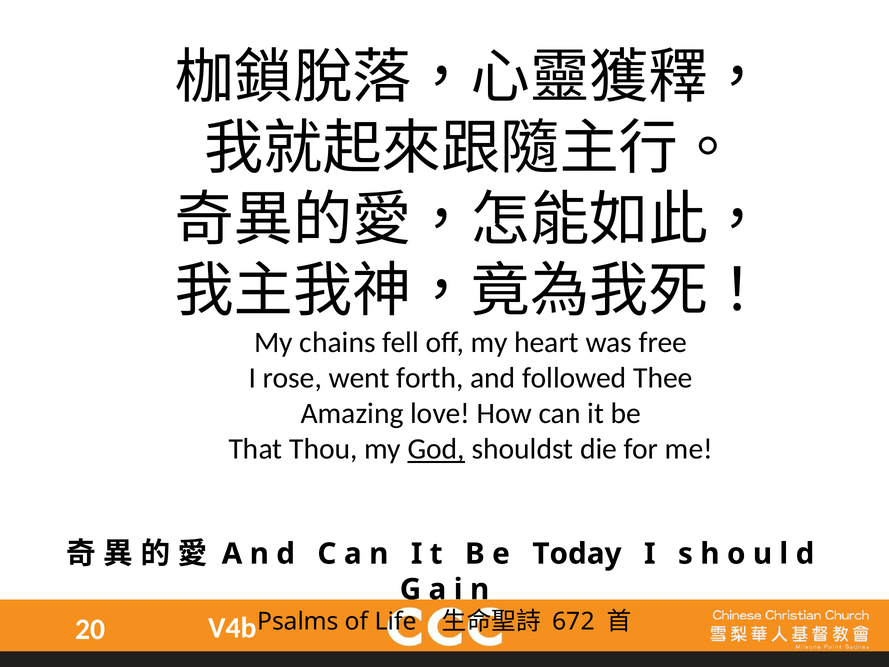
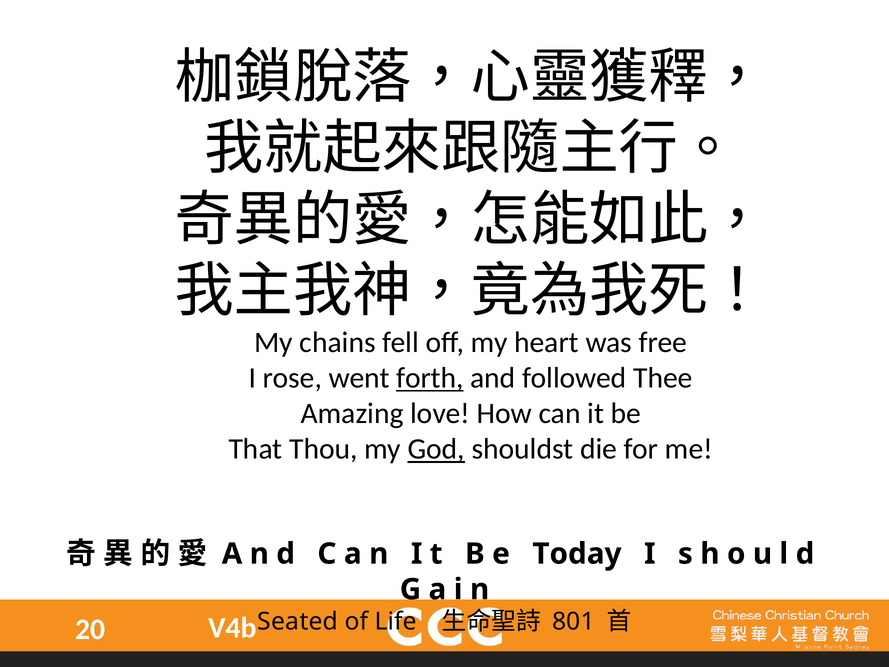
forth underline: none -> present (430, 378)
Psalms: Psalms -> Seated (298, 621)
672: 672 -> 801 (574, 621)
